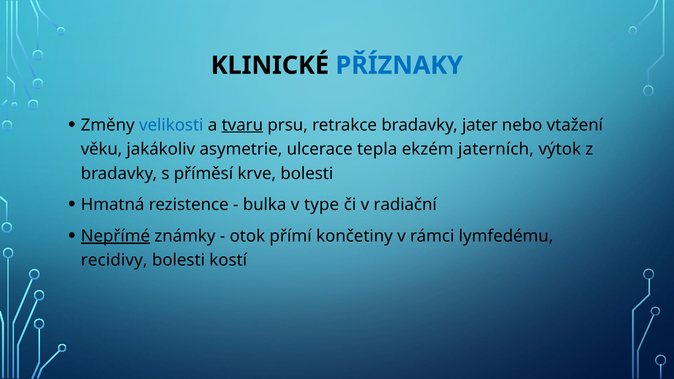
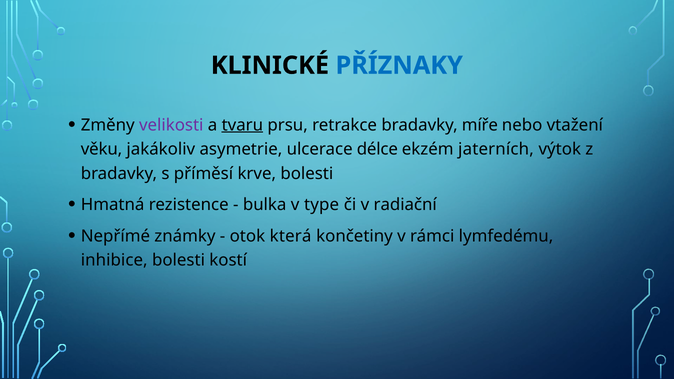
velikosti colour: blue -> purple (171, 125)
jater: jater -> míře (480, 125)
tepla: tepla -> délce (377, 149)
Nepřímé underline: present -> none (115, 236)
přímí: přímí -> která (291, 236)
recidivy: recidivy -> inhibice (114, 260)
